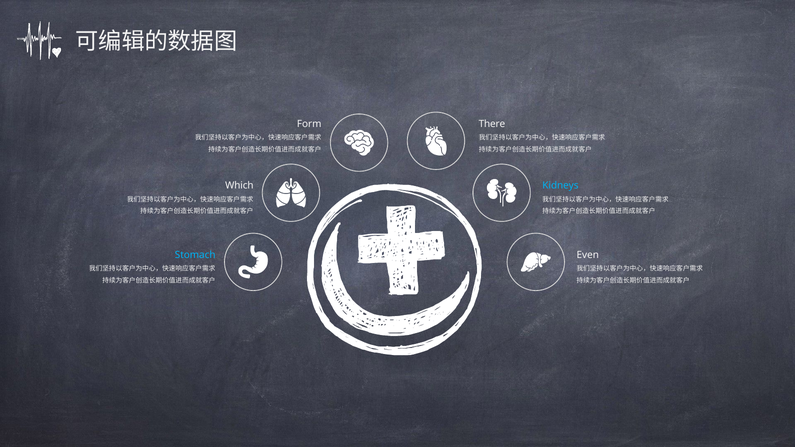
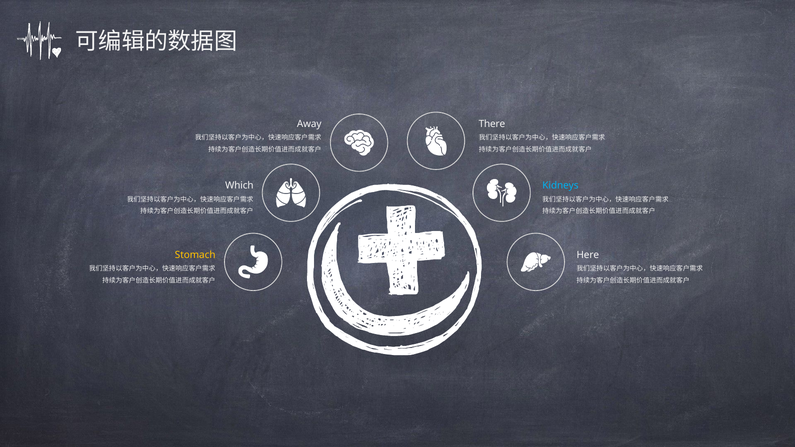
Form: Form -> Away (309, 124)
Stomach colour: light blue -> yellow (195, 255)
Even: Even -> Here (588, 255)
